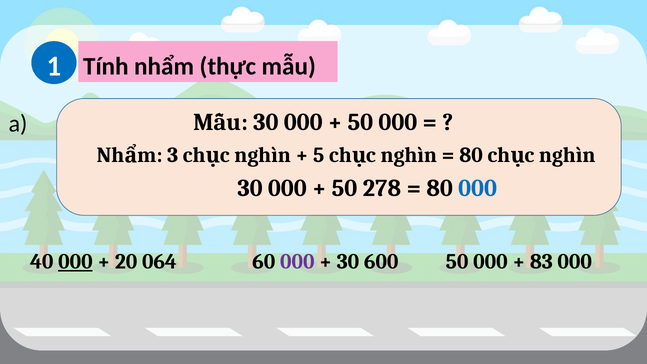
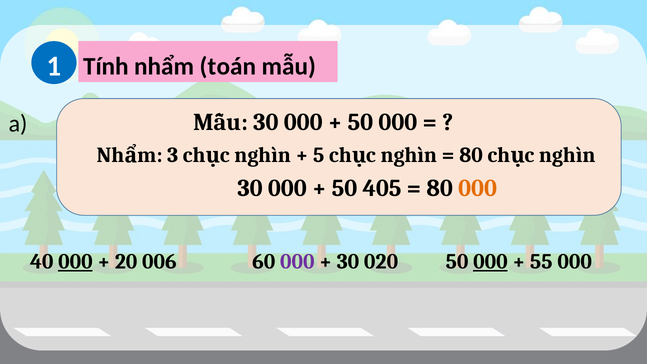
thực: thực -> toán (228, 66)
278: 278 -> 405 (382, 188)
000 colour: blue -> orange (478, 188)
064: 064 -> 006 (159, 261)
600: 600 -> 020 (381, 261)
000 underline: none -> present (490, 261)
83: 83 -> 55 (541, 261)
